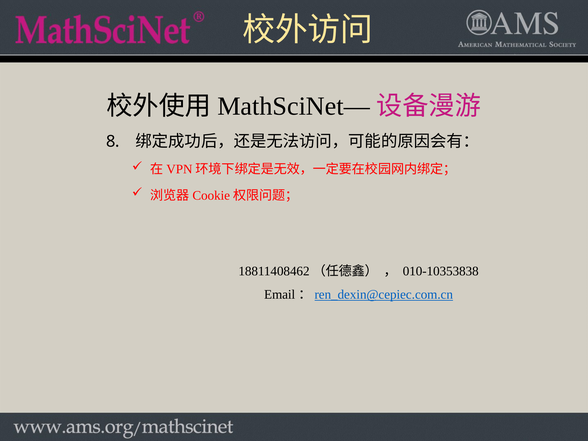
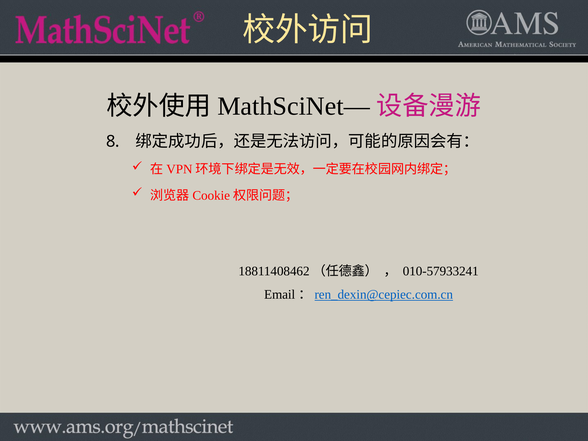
010-10353838: 010-10353838 -> 010-57933241 (441, 271)
